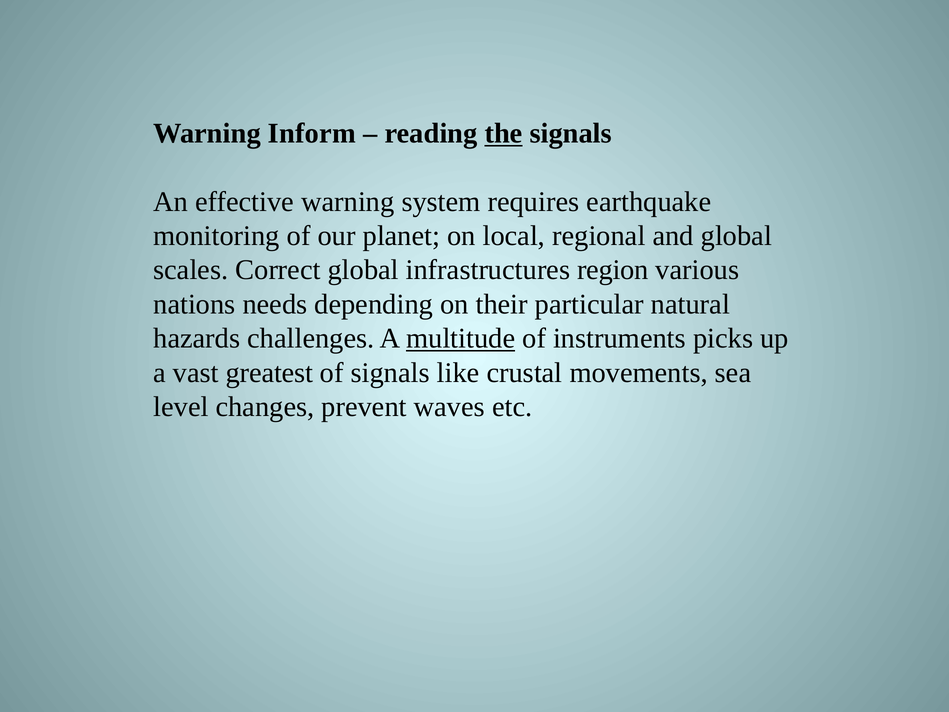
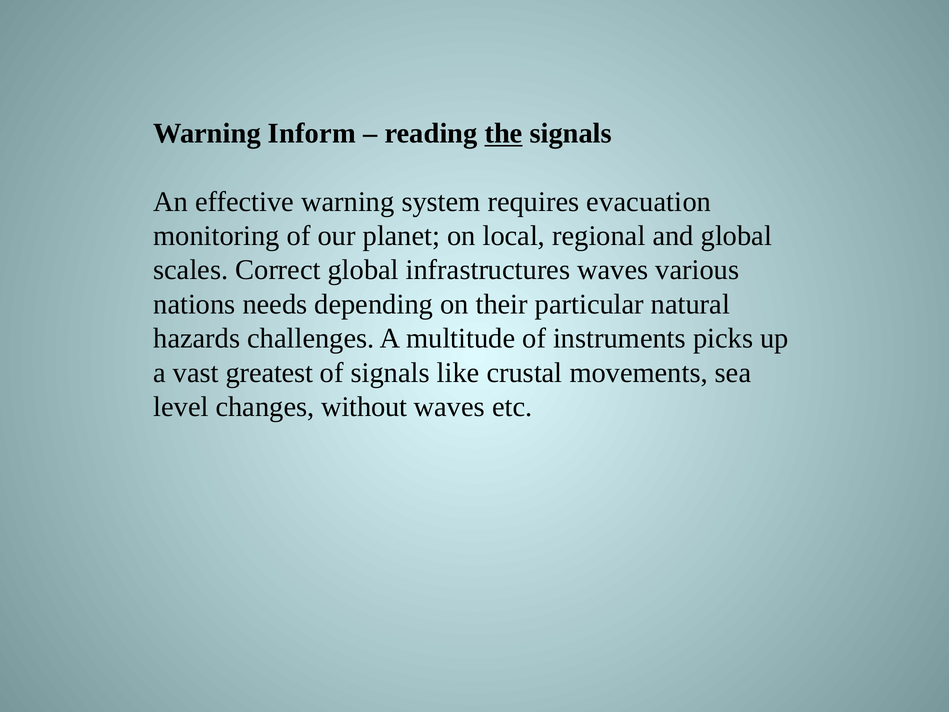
earthquake: earthquake -> evacuation (649, 202)
infrastructures region: region -> waves (613, 270)
multitude underline: present -> none (461, 338)
prevent: prevent -> without (364, 407)
